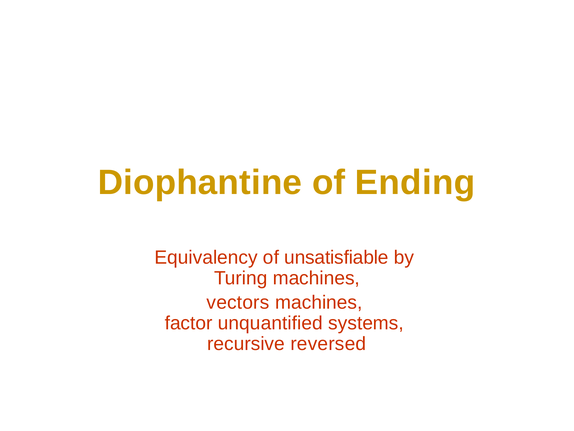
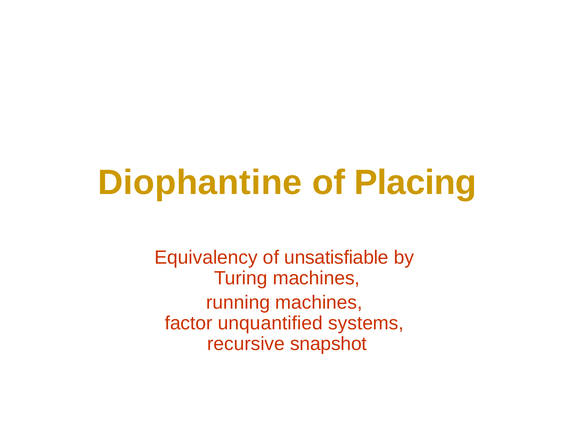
Ending: Ending -> Placing (415, 182)
vectors: vectors -> running (238, 302)
reversed: reversed -> snapshot (328, 343)
